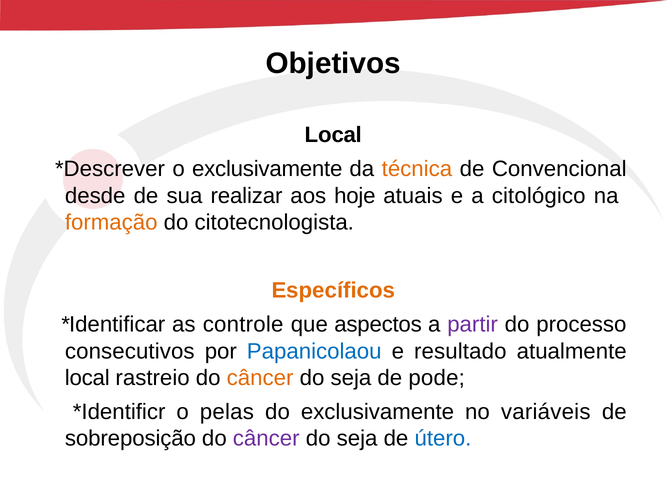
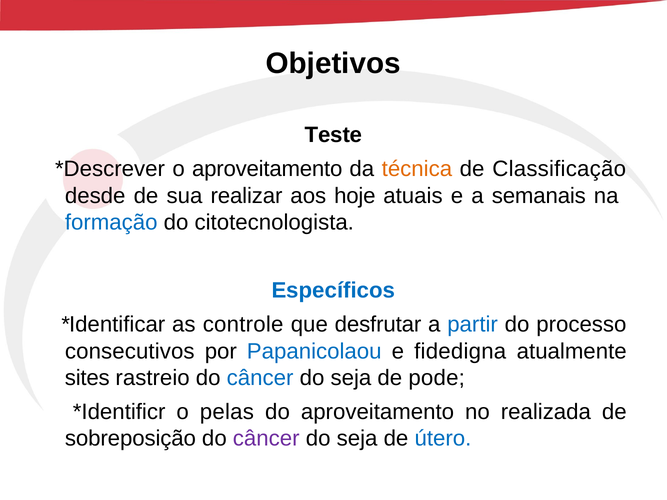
Local: Local -> Teste (333, 135)
o exclusivamente: exclusivamente -> aproveitamento (267, 169)
Convencional: Convencional -> Classificação (559, 169)
citológico: citológico -> semanais (539, 196)
formação colour: orange -> blue (111, 222)
Específicos colour: orange -> blue (333, 291)
aspectos: aspectos -> desfrutar (378, 325)
partir colour: purple -> blue (473, 325)
resultado: resultado -> fidedigna (460, 351)
local: local -> sites (87, 378)
câncer colour: orange -> blue (260, 378)
do exclusivamente: exclusivamente -> aproveitamento (377, 412)
variáveis: variáveis -> realizada (546, 412)
